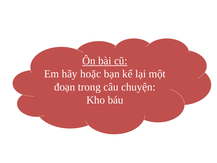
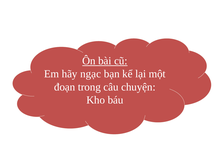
hoặc: hoặc -> ngạc (91, 74)
